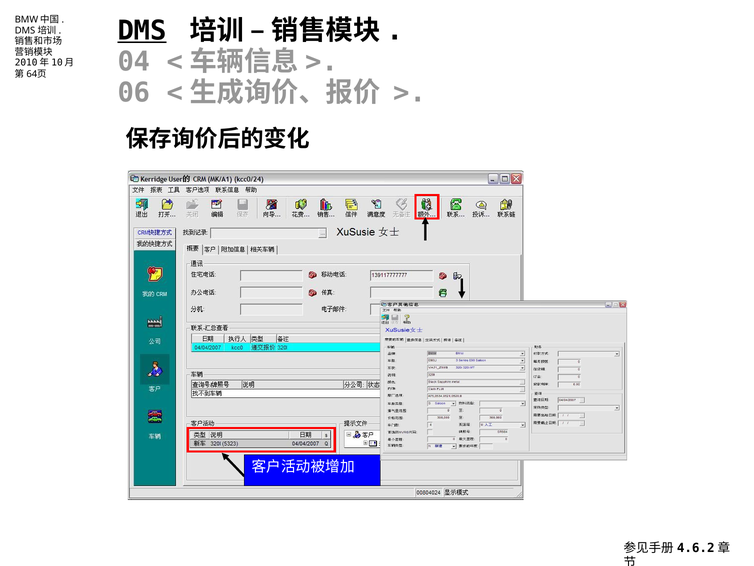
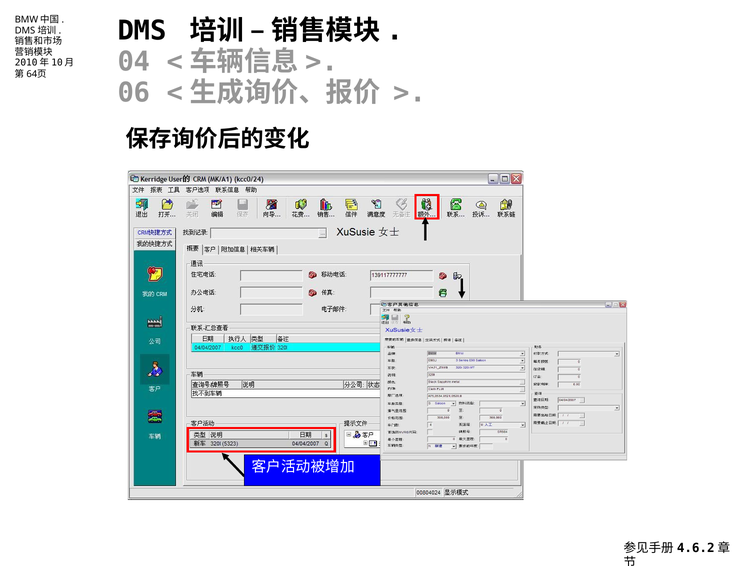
DMS underline: present -> none (142, 31)
